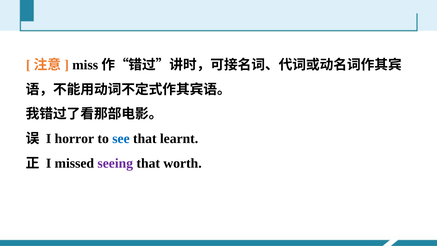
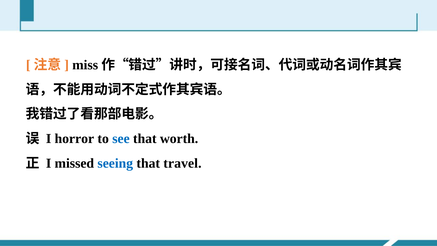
learnt: learnt -> worth (179, 139)
seeing colour: purple -> blue (115, 163)
worth: worth -> travel (182, 163)
